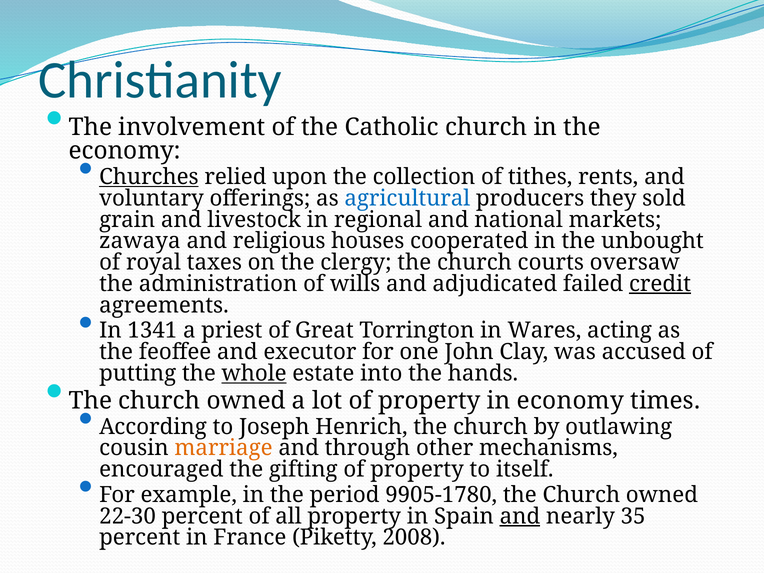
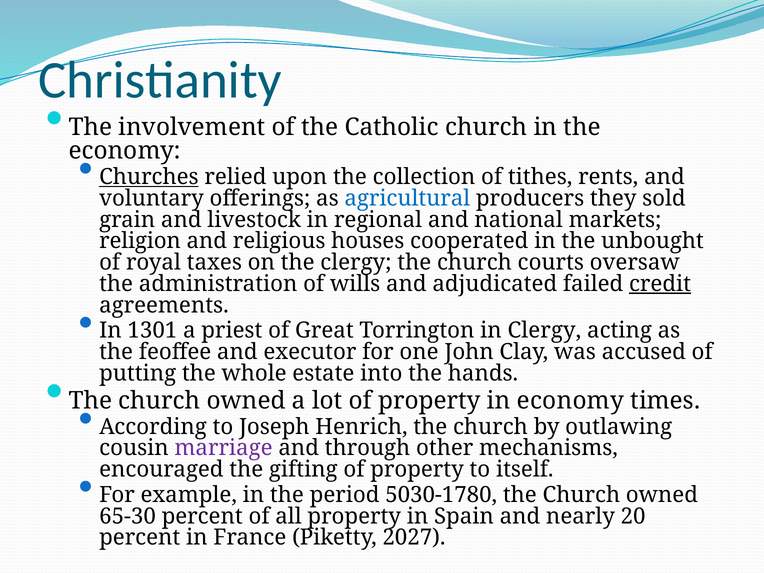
zawaya: zawaya -> religion (140, 241)
1341: 1341 -> 1301 (152, 331)
in Wares: Wares -> Clergy (544, 331)
whole underline: present -> none (254, 373)
marriage colour: orange -> purple (223, 448)
9905-1780: 9905-1780 -> 5030-1780 (441, 495)
22-30: 22-30 -> 65-30 (128, 516)
and underline: present -> none (520, 516)
35: 35 -> 20 (633, 516)
2008: 2008 -> 2027 (414, 538)
